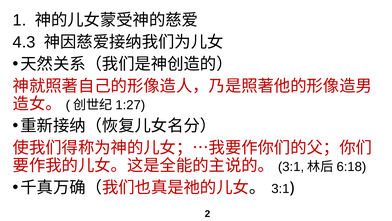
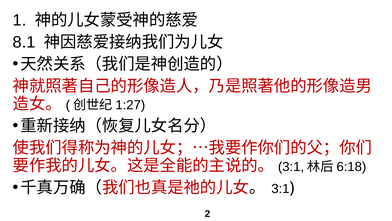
4.3: 4.3 -> 8.1 (24, 42)
